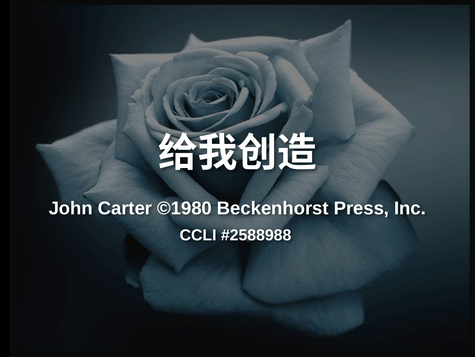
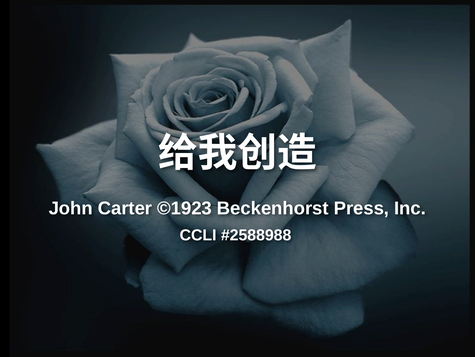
©1980: ©1980 -> ©1923 (185, 208)
